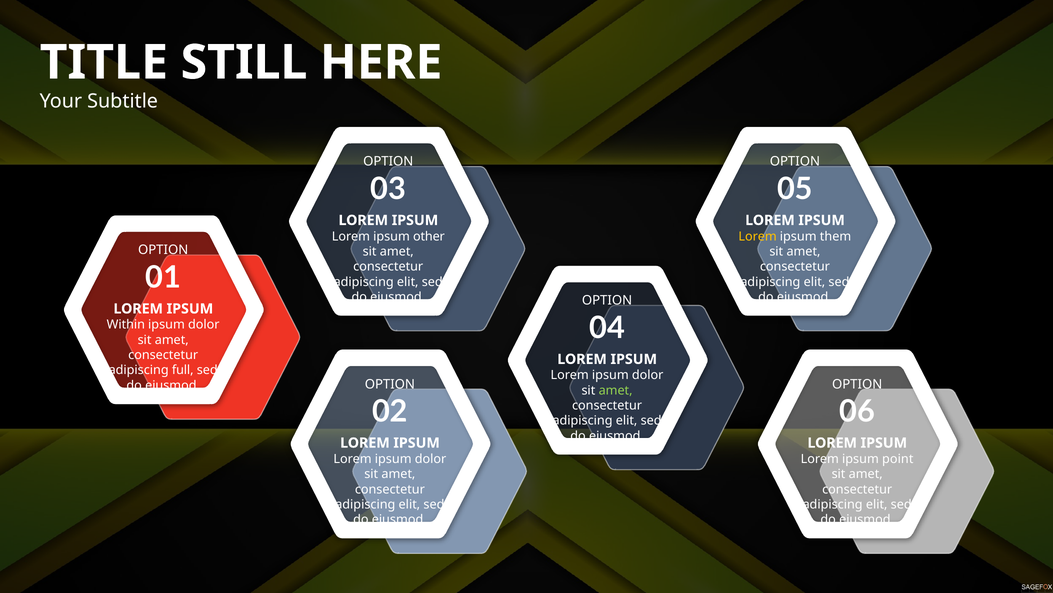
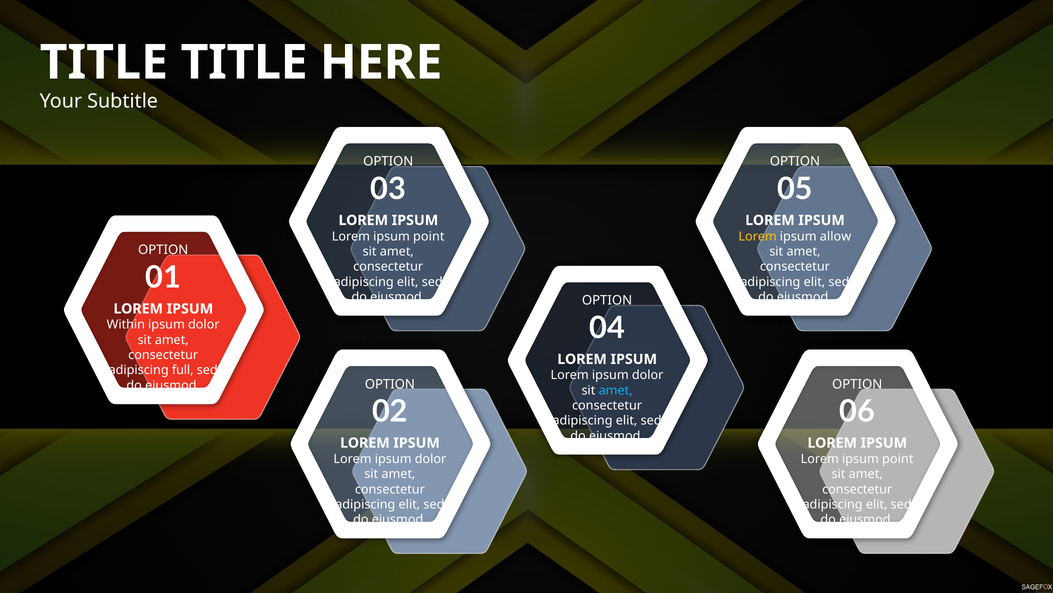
STILL: STILL -> TITLE (244, 62)
other: other -> point (429, 236)
them: them -> allow (836, 236)
amet colour: light green -> light blue (616, 390)
